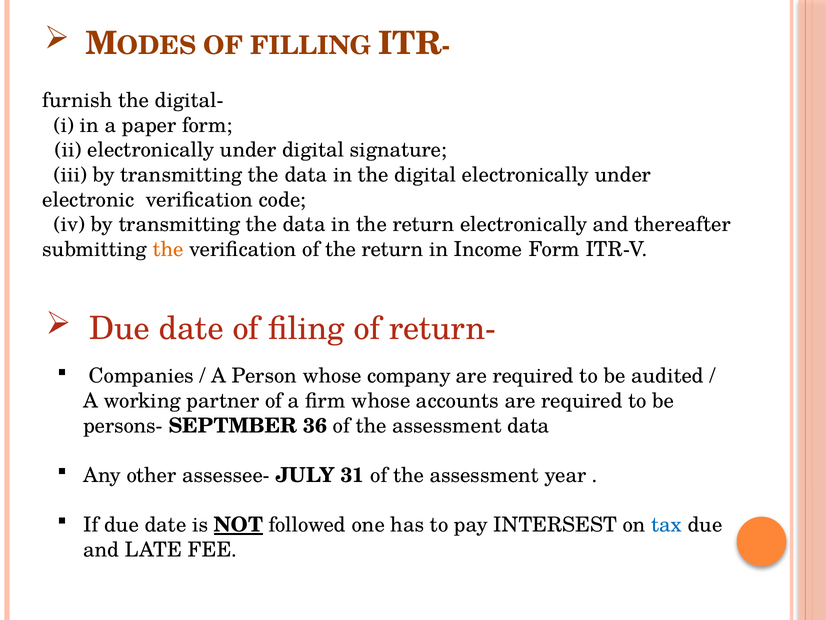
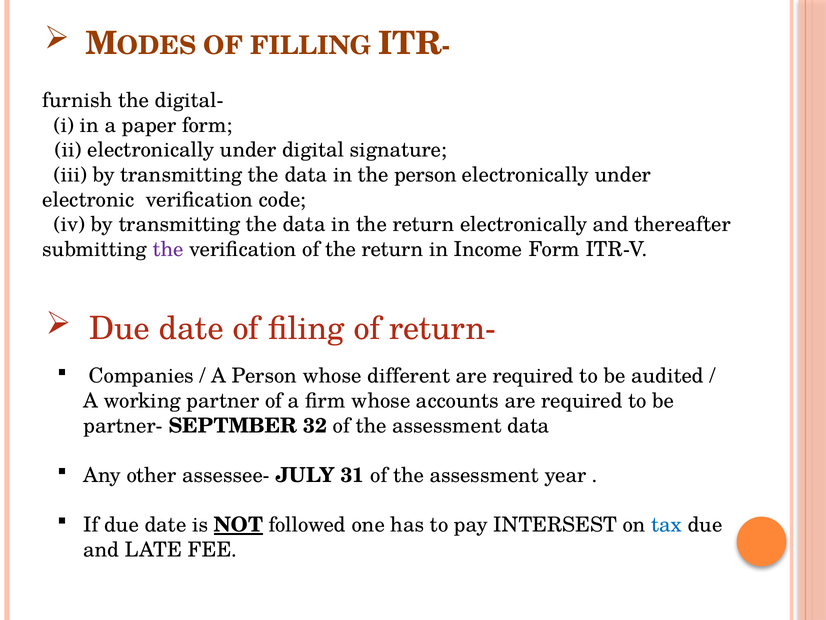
the digital: digital -> person (425, 175)
the colour: orange -> purple (168, 249)
company: company -> different (409, 376)
persons-: persons- -> partner- (123, 425)
36: 36 -> 32 (315, 425)
